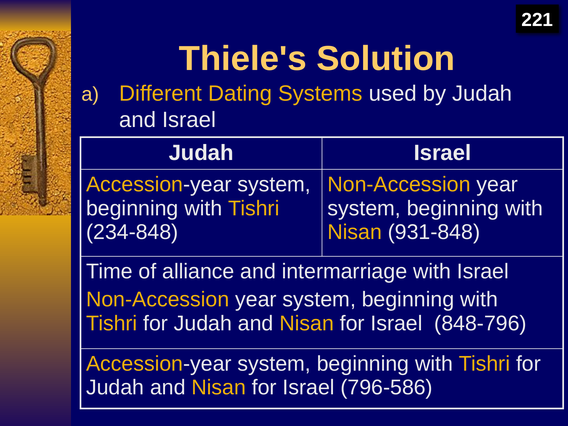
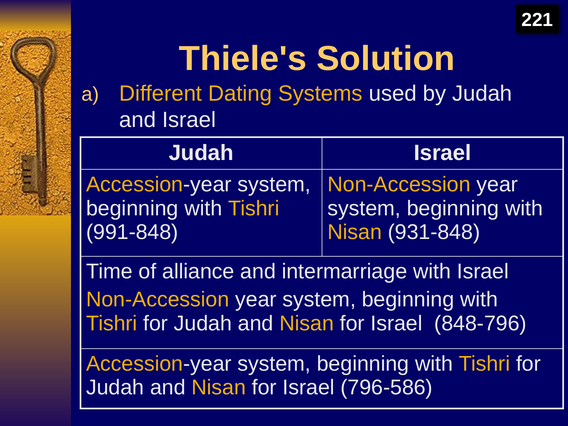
234-848: 234-848 -> 991-848 (132, 232)
